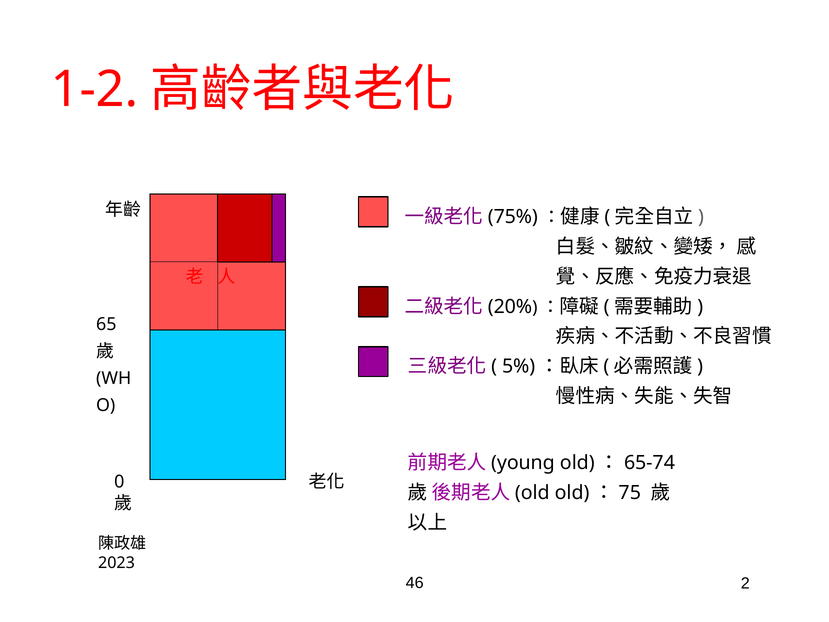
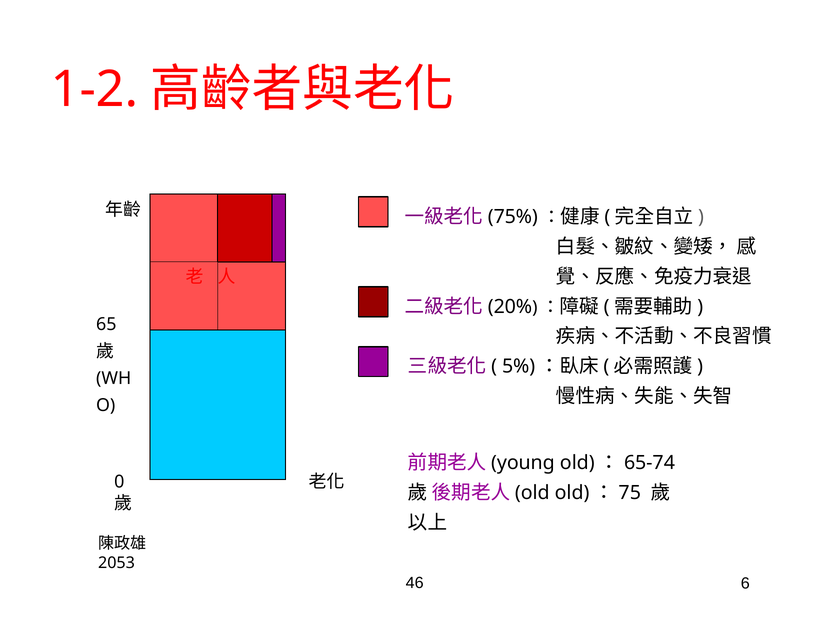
2023: 2023 -> 2053 (117, 563)
2: 2 -> 6 (745, 583)
